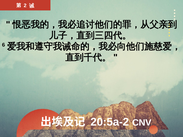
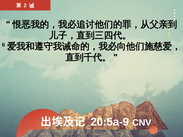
20:5a-2: 20:5a-2 -> 20:5a-9 (110, 122)
